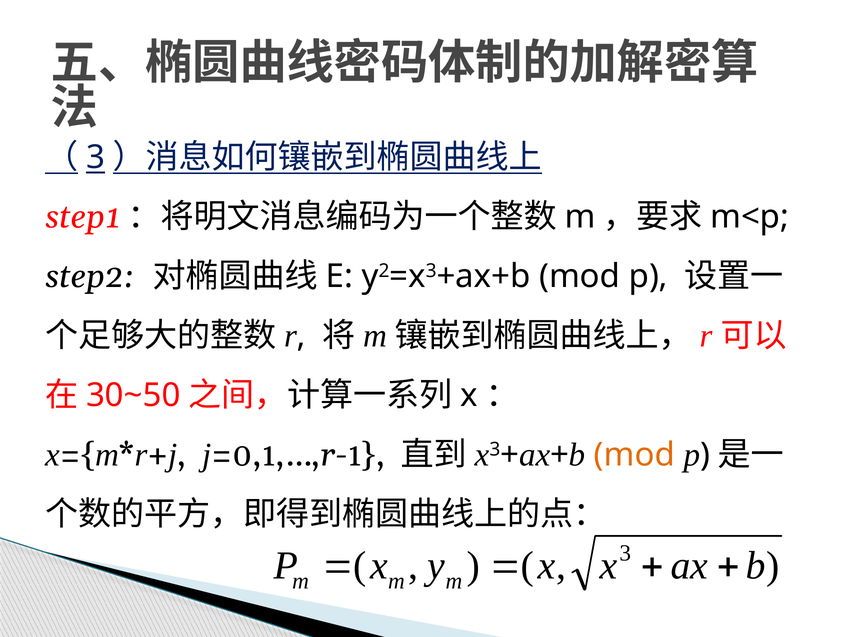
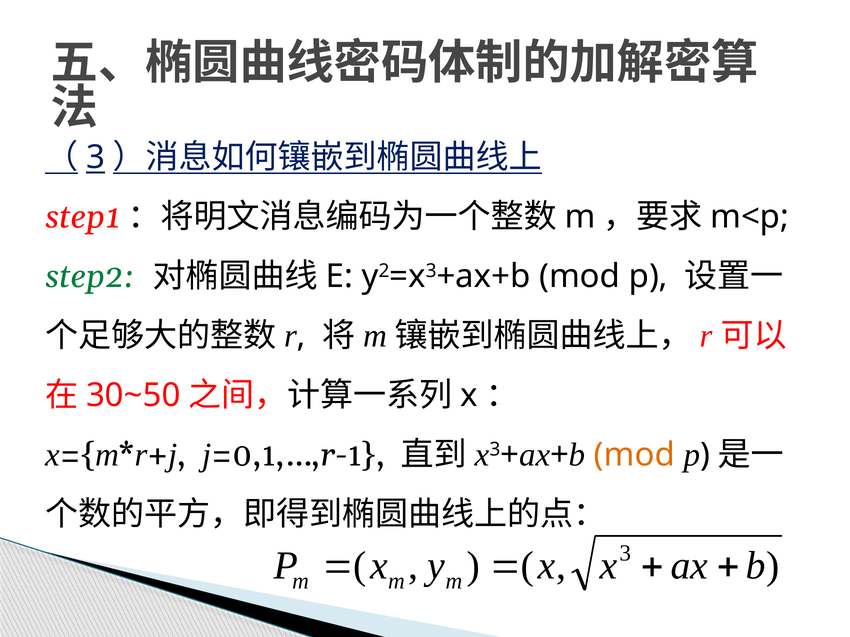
step2 colour: black -> green (91, 276)
